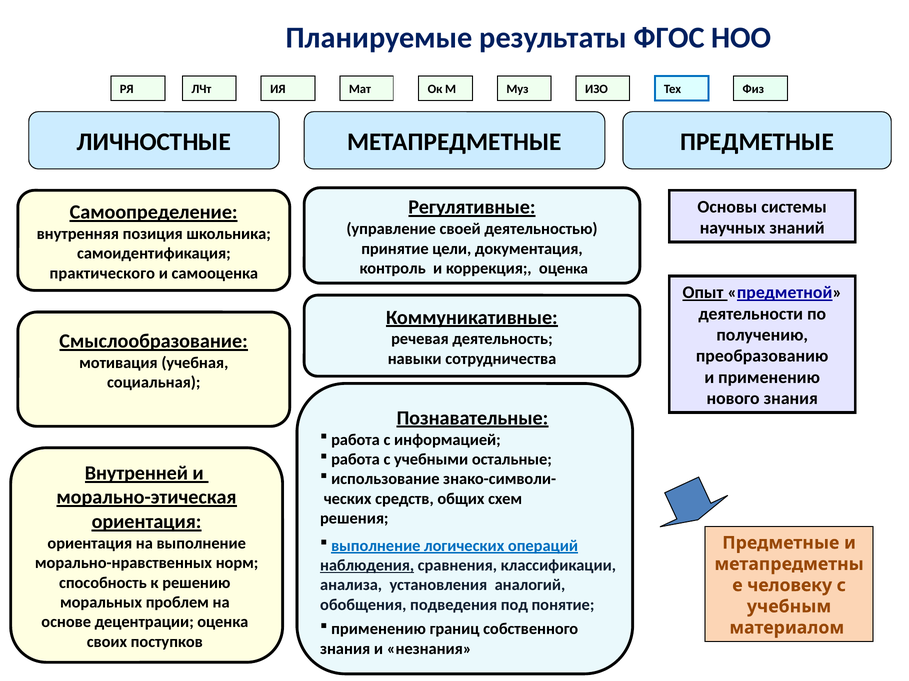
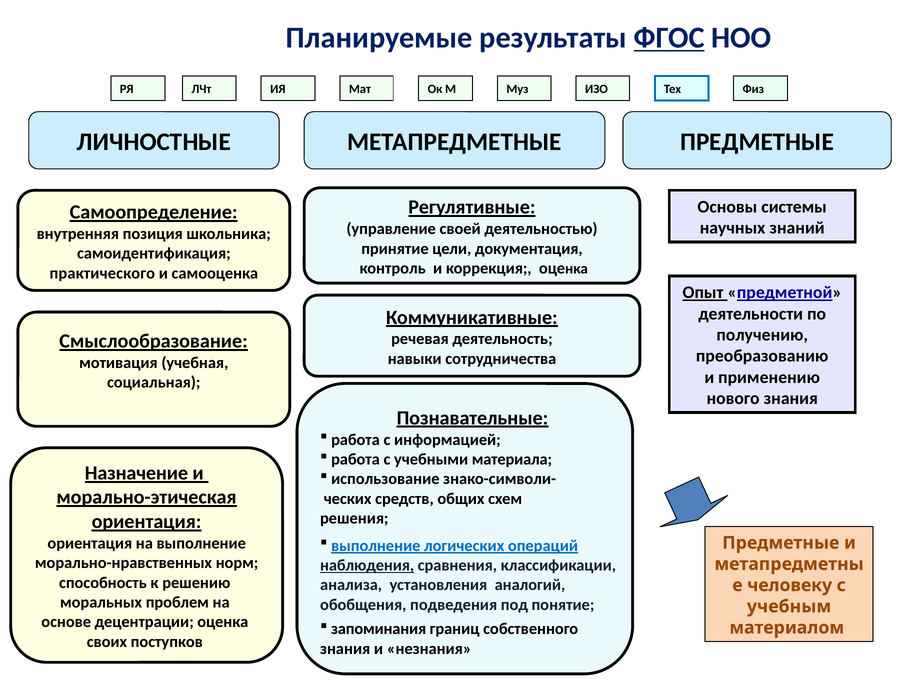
ФГОС underline: none -> present (669, 38)
остальные: остальные -> материала (512, 460)
Внутренней: Внутренней -> Назначение (136, 474)
применению: применению -> запоминания (379, 630)
